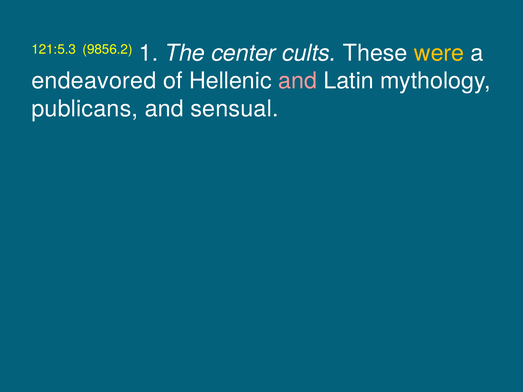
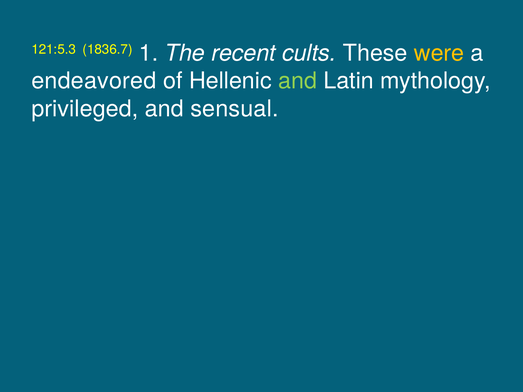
9856.2: 9856.2 -> 1836.7 (108, 49)
center: center -> recent (244, 53)
and colour: pink -> light green (298, 81)
publicans: publicans -> privileged (85, 109)
